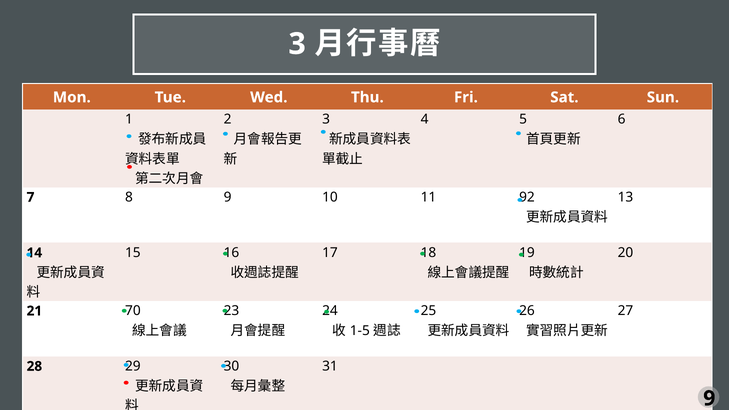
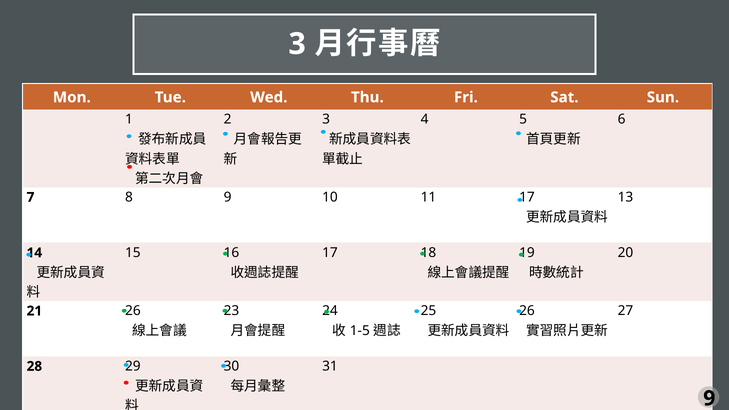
11 92: 92 -> 17 (527, 197)
21 70: 70 -> 26 (133, 311)
